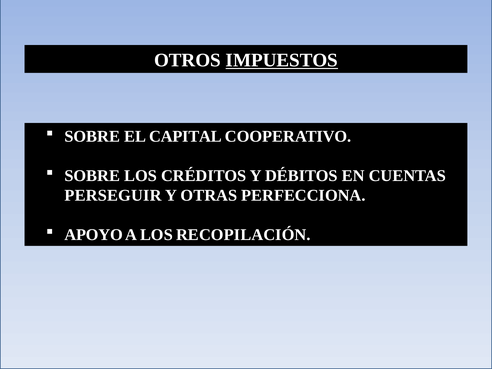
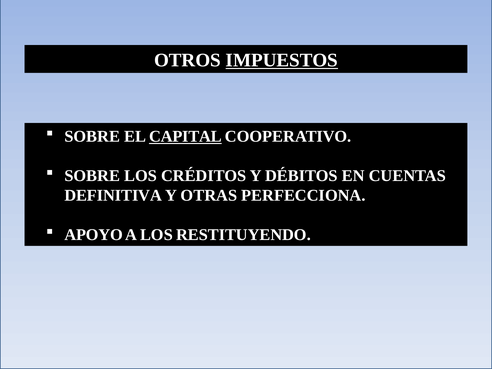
CAPITAL underline: none -> present (185, 136)
PERSEGUIR: PERSEGUIR -> DEFINITIVA (113, 195)
RECOPILACIÓN: RECOPILACIÓN -> RESTITUYENDO (243, 235)
